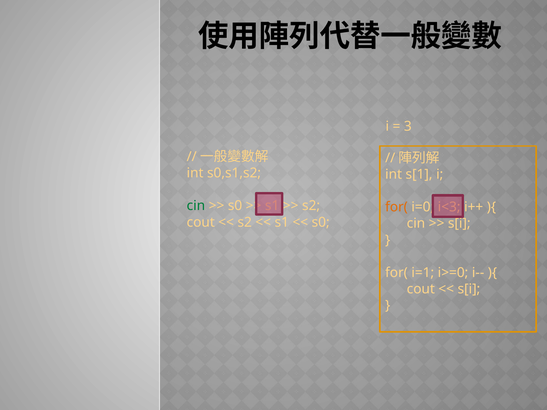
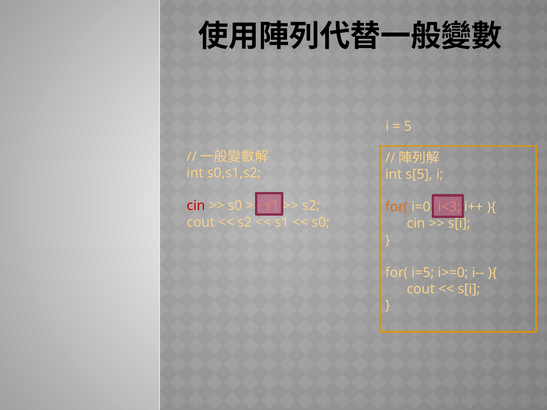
3: 3 -> 5 (408, 127)
s[1: s[1 -> s[5 (419, 174)
cin colour: green -> red (196, 206)
i=1: i=1 -> i=5 (423, 273)
